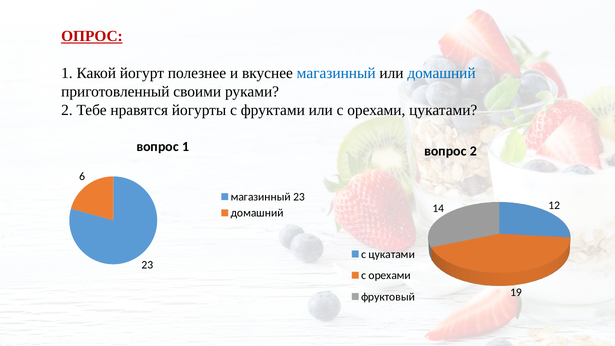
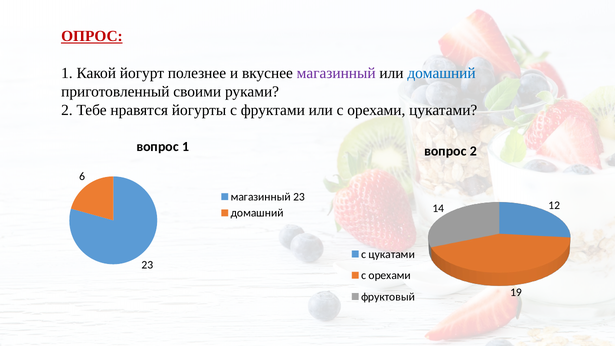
магазинный colour: blue -> purple (336, 73)
